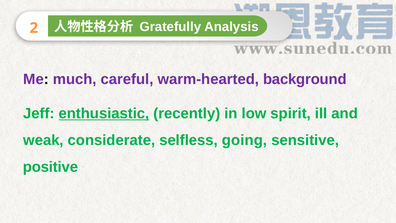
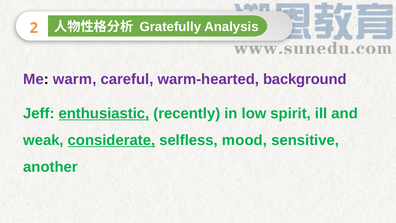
much: much -> warm (75, 79)
considerate underline: none -> present (111, 140)
going: going -> mood (244, 140)
positive: positive -> another (50, 167)
